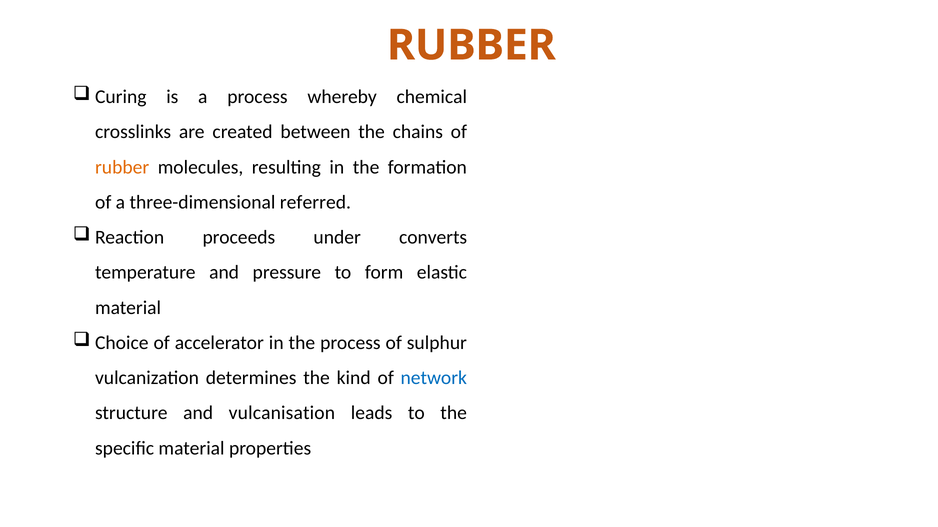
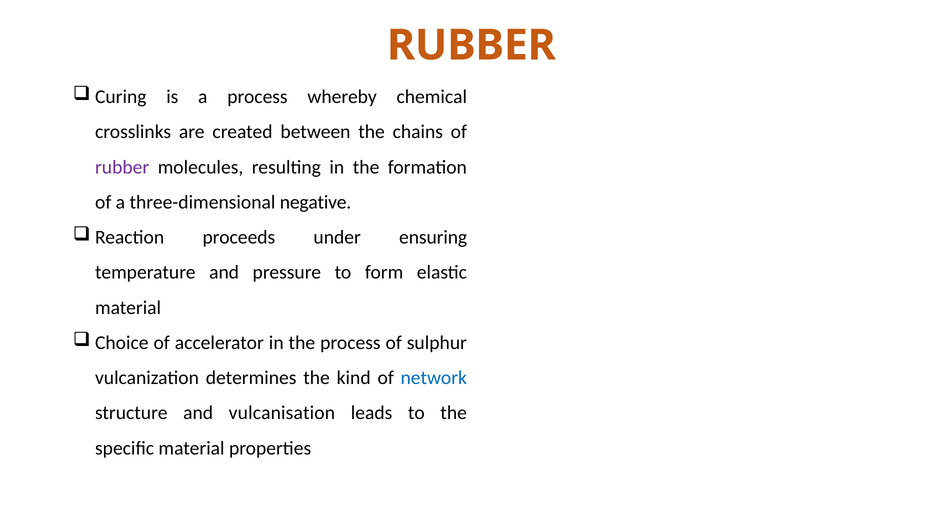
rubber colour: orange -> purple (122, 167)
referred: referred -> negative (316, 202)
converts: converts -> ensuring (433, 238)
